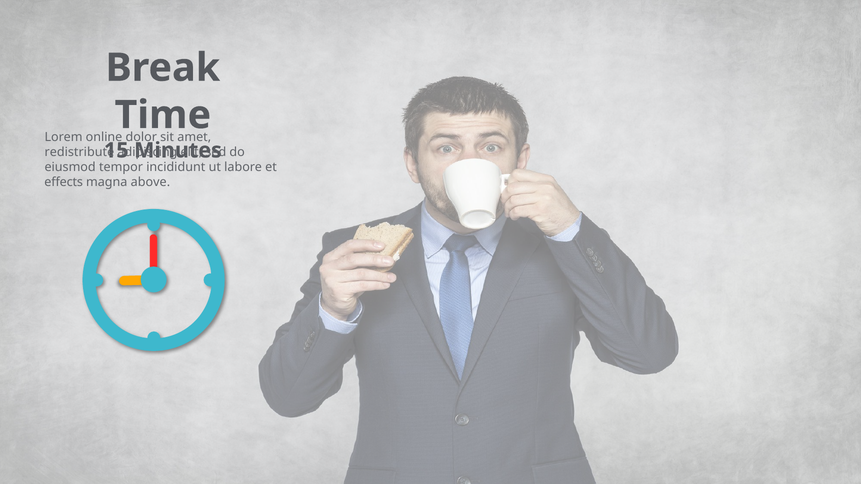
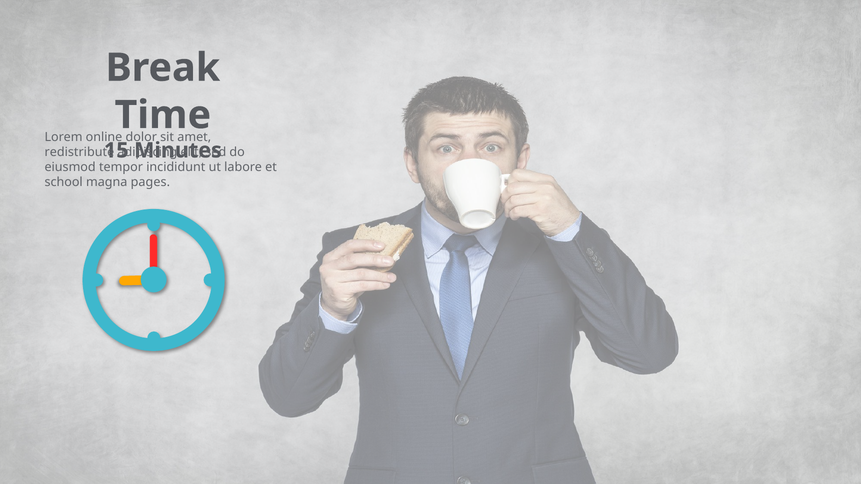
effects: effects -> school (64, 182)
above: above -> pages (150, 182)
